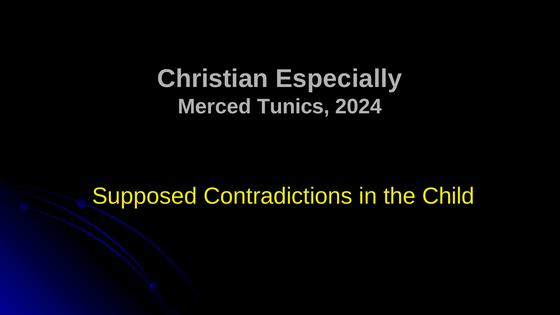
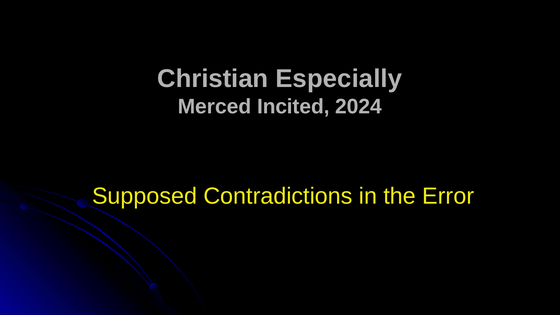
Tunics: Tunics -> Incited (293, 106)
Child: Child -> Error (448, 196)
